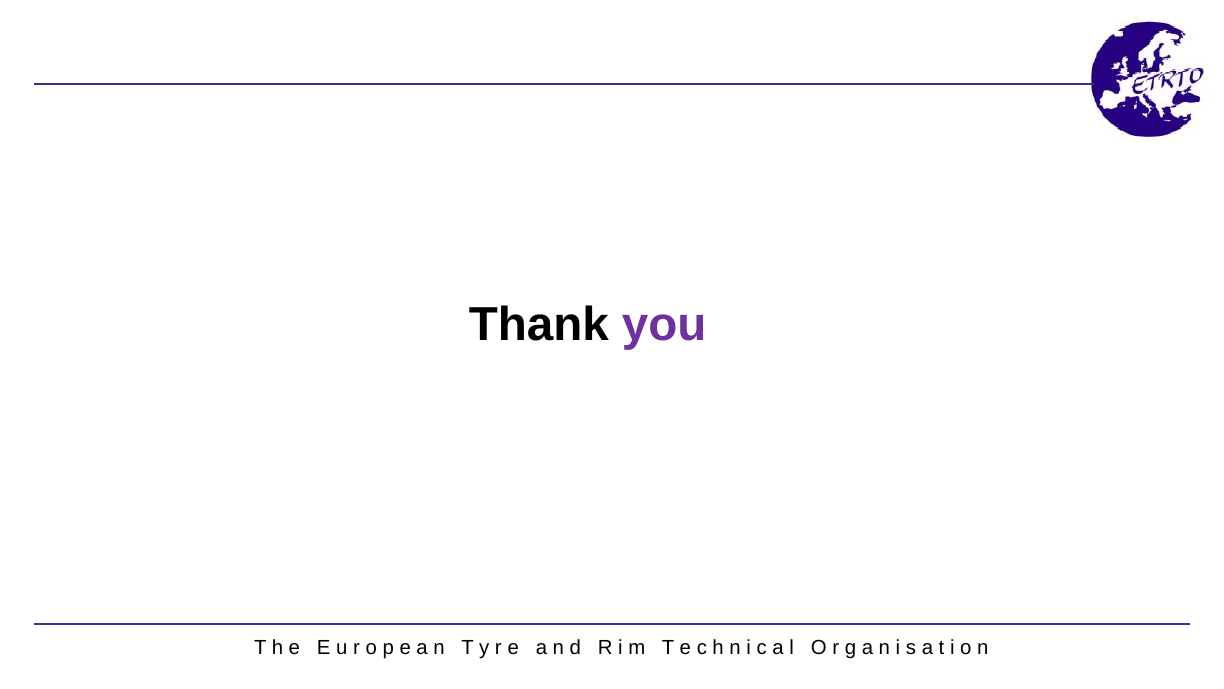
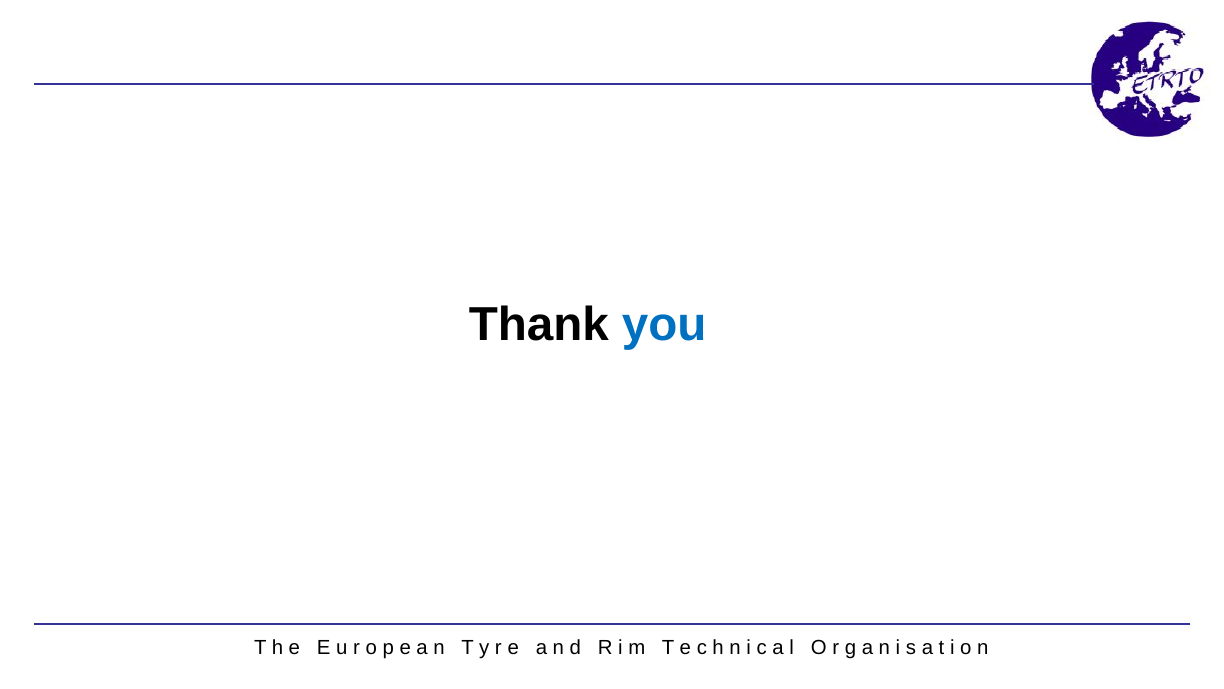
you colour: purple -> blue (664, 324)
